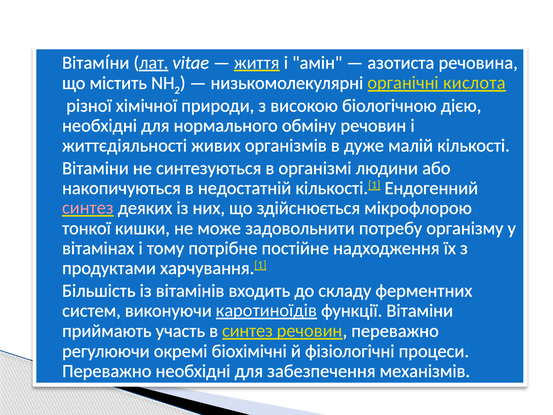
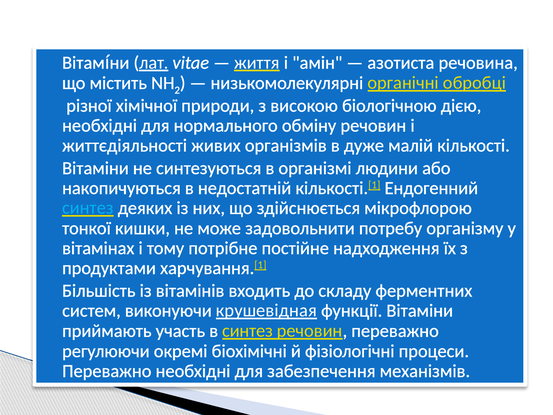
кислота: кислота -> обробці (474, 83)
синтез colour: pink -> light blue (88, 208)
каротиноїдів: каротиноїдів -> крушевідная (266, 310)
